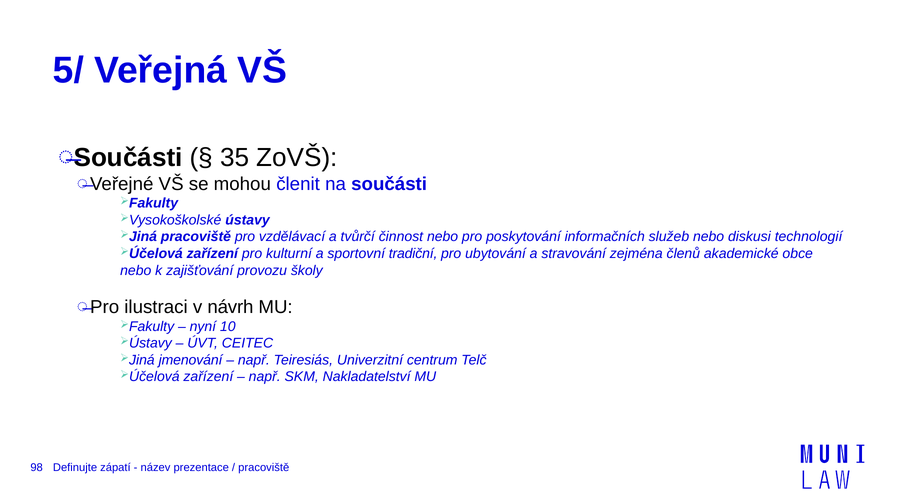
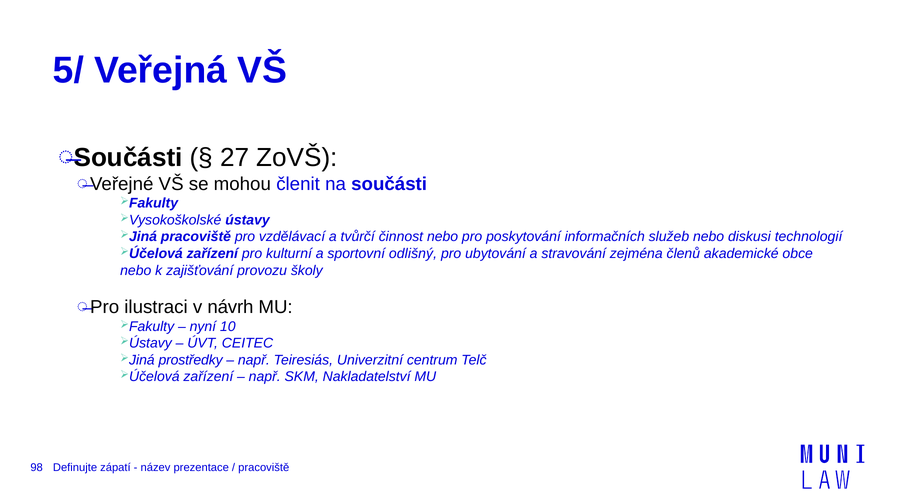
35: 35 -> 27 (235, 158)
tradiční: tradiční -> odlišný (413, 254)
jmenování: jmenování -> prostředky (191, 360)
